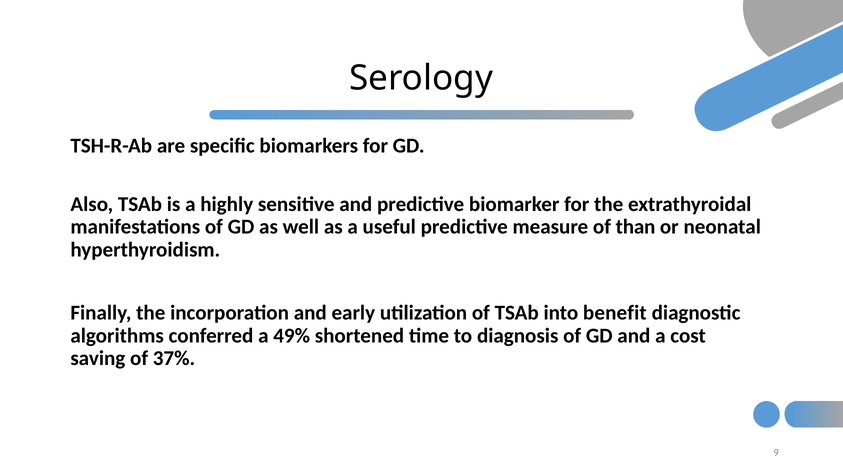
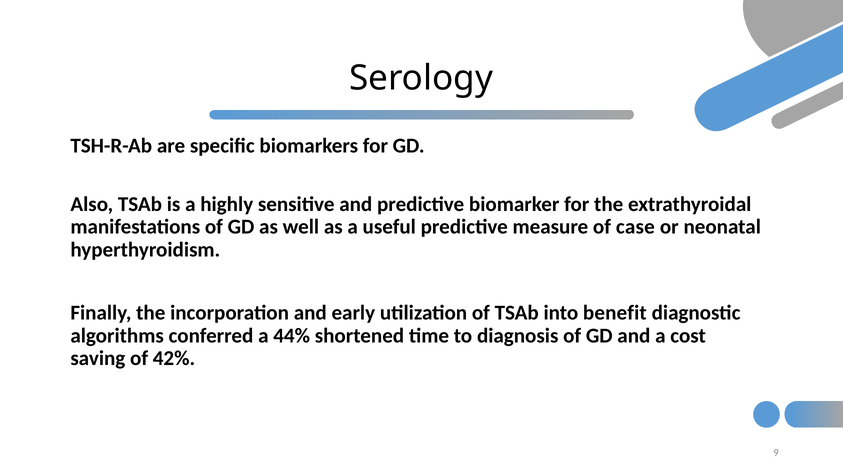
than: than -> case (635, 227)
49%: 49% -> 44% (292, 336)
37%: 37% -> 42% (174, 358)
